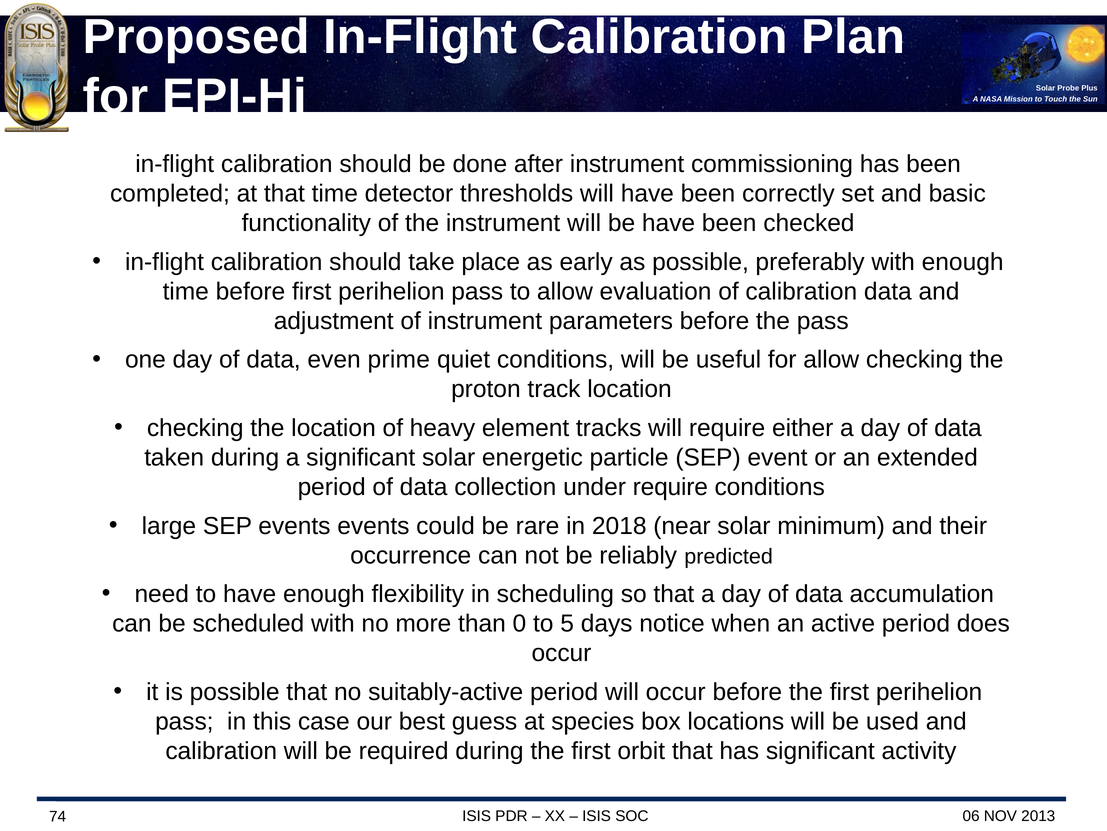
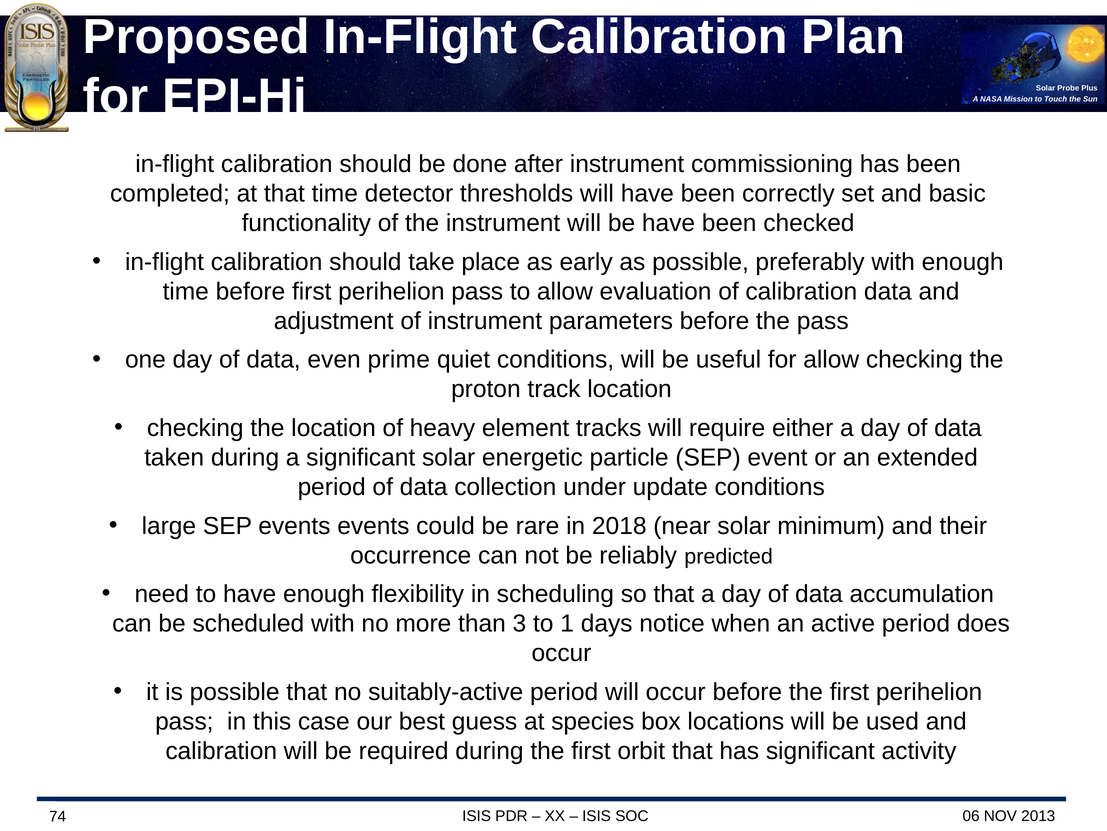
under require: require -> update (670, 487)
0: 0 -> 3 (519, 623)
5: 5 -> 1 (567, 623)
